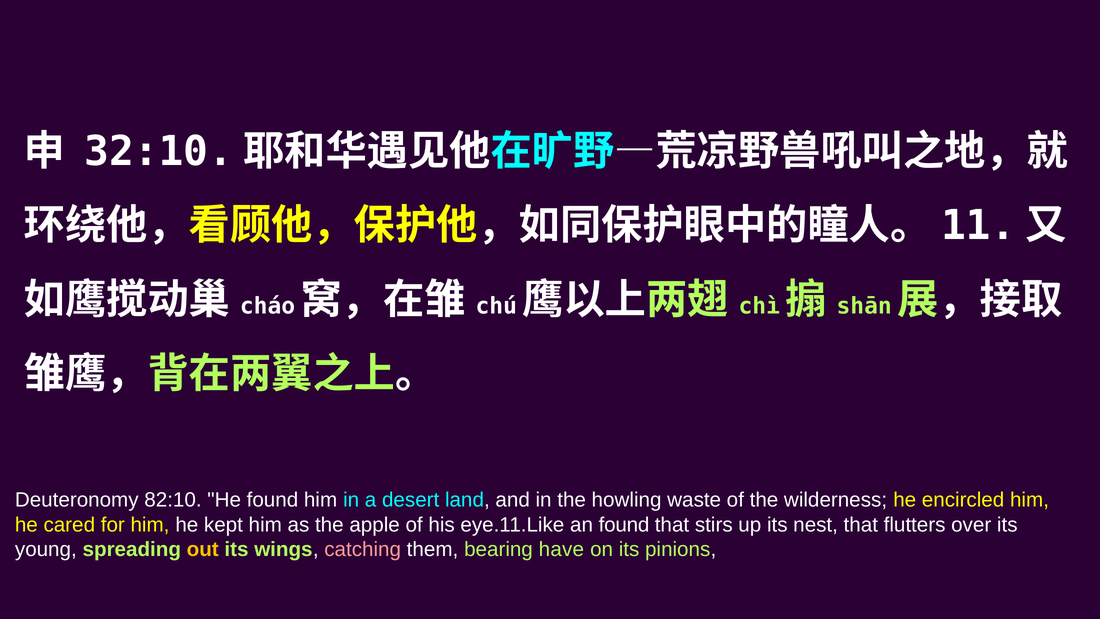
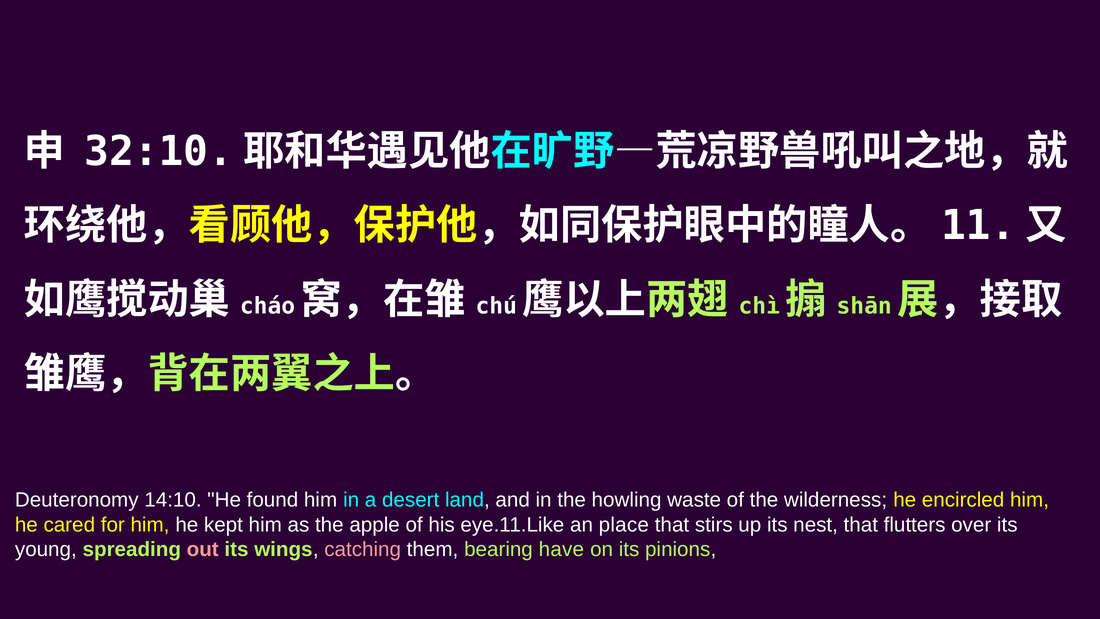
82:10: 82:10 -> 14:10 (173, 500)
an found: found -> place (624, 525)
out colour: yellow -> pink (203, 549)
